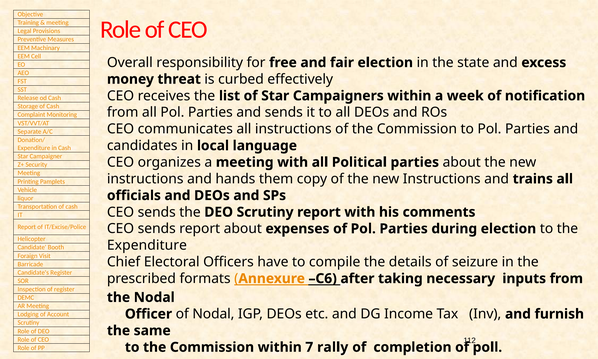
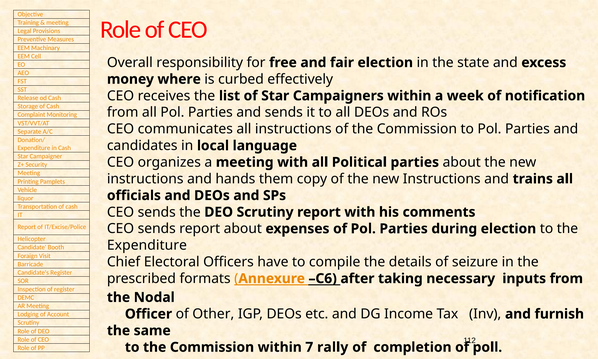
threat: threat -> where (179, 79)
of Nodal: Nodal -> Other (213, 314)
